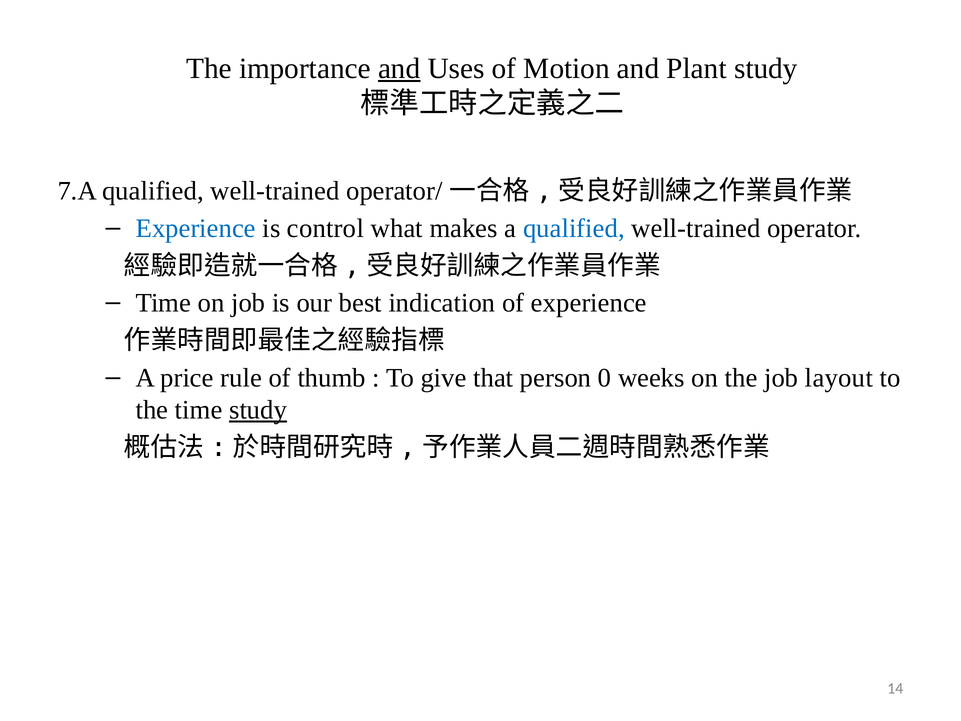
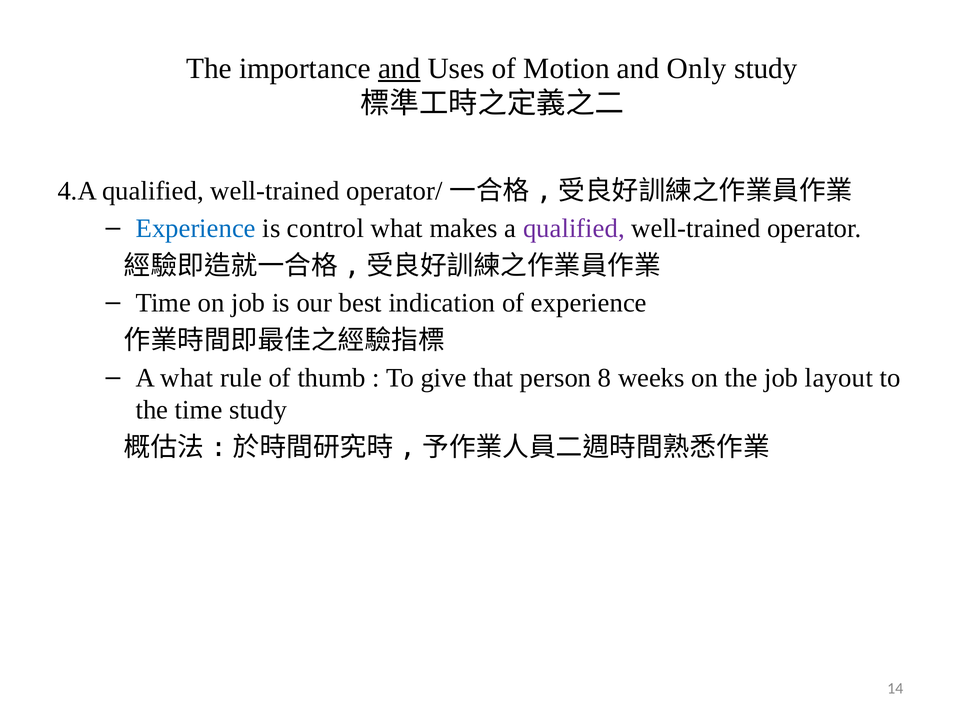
Plant: Plant -> Only (696, 68)
7.A: 7.A -> 4.A (77, 191)
qualified colour: blue -> purple (574, 228)
A price: price -> what (187, 378)
0: 0 -> 8 (605, 378)
study underline: present -> none (258, 410)
